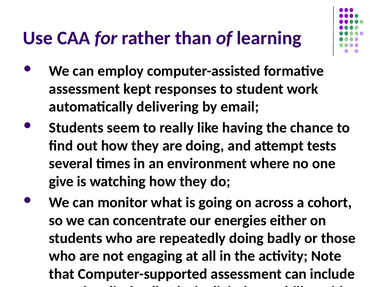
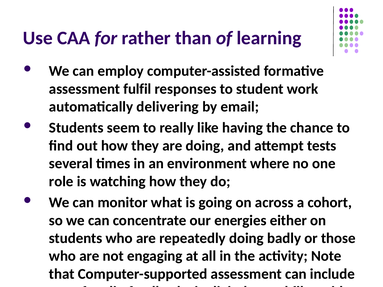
kept: kept -> fulfil (137, 89)
give: give -> role (61, 182)
